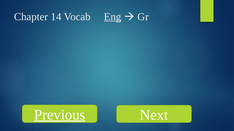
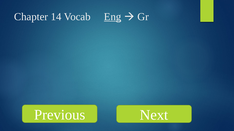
Previous underline: present -> none (60, 115)
